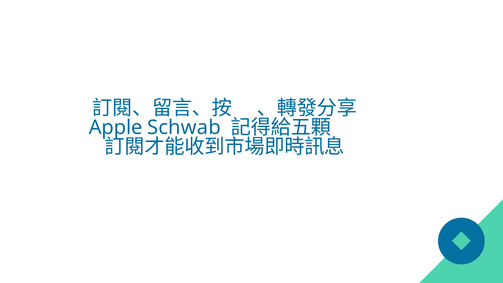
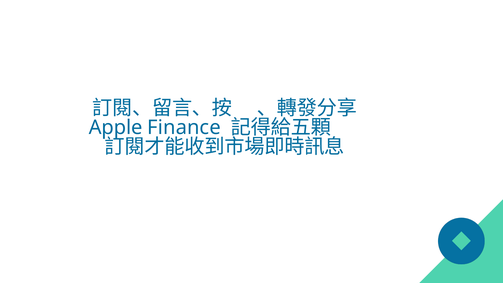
Schwab: Schwab -> Finance (184, 127)
